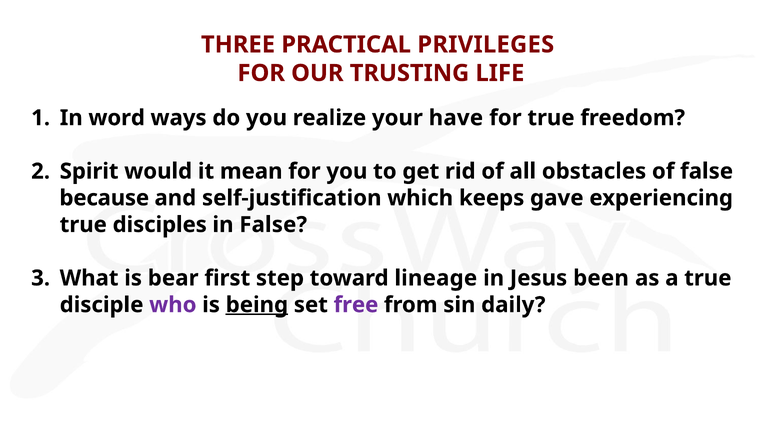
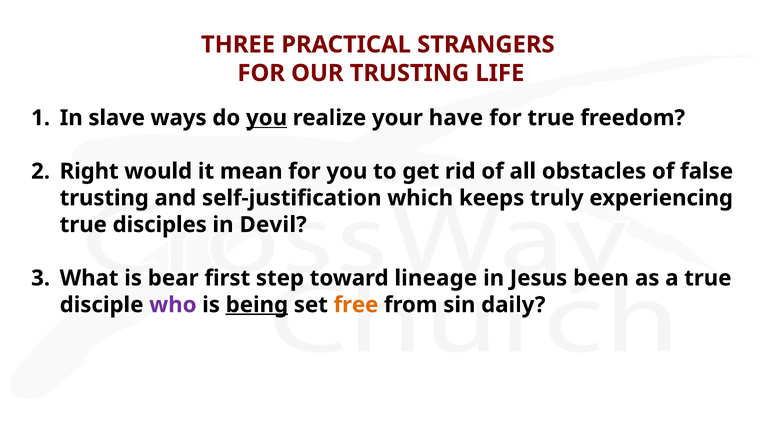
PRIVILEGES: PRIVILEGES -> STRANGERS (486, 45)
word: word -> slave (117, 118)
you underline: none -> present (267, 118)
Spirit: Spirit -> Right (89, 171)
because: because -> trusting (104, 198)
gave: gave -> truly (557, 198)
in False: False -> Devil (273, 225)
free colour: purple -> orange (356, 305)
